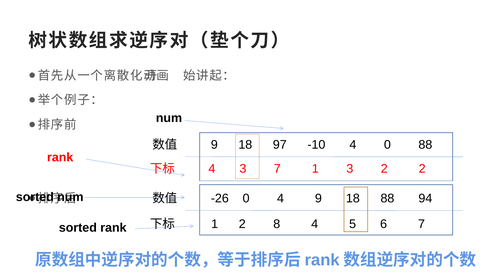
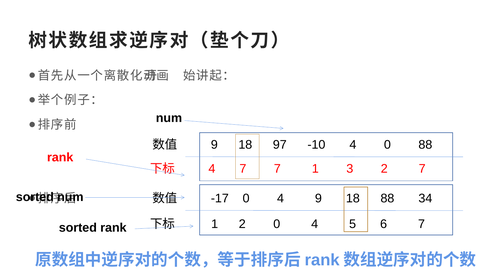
4 3: 3 -> 7 (243, 169)
2 2: 2 -> 7 (422, 169)
-26: -26 -> -17 (220, 198)
94: 94 -> 34 (425, 198)
2 8: 8 -> 0 (277, 224)
